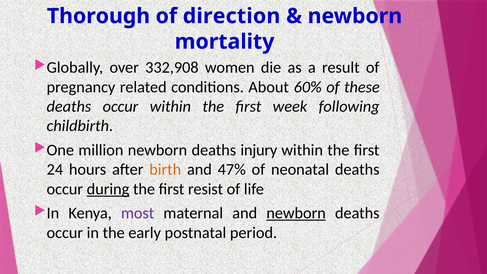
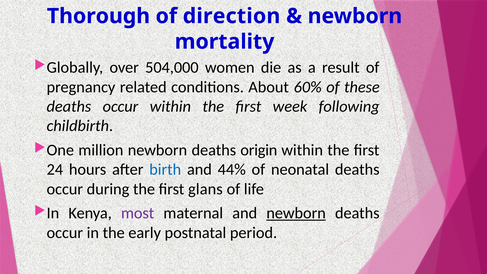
332,908: 332,908 -> 504,000 (172, 67)
injury: injury -> origin (259, 150)
birth colour: orange -> blue (165, 170)
47%: 47% -> 44% (232, 170)
during underline: present -> none (108, 189)
resist: resist -> glans (205, 189)
